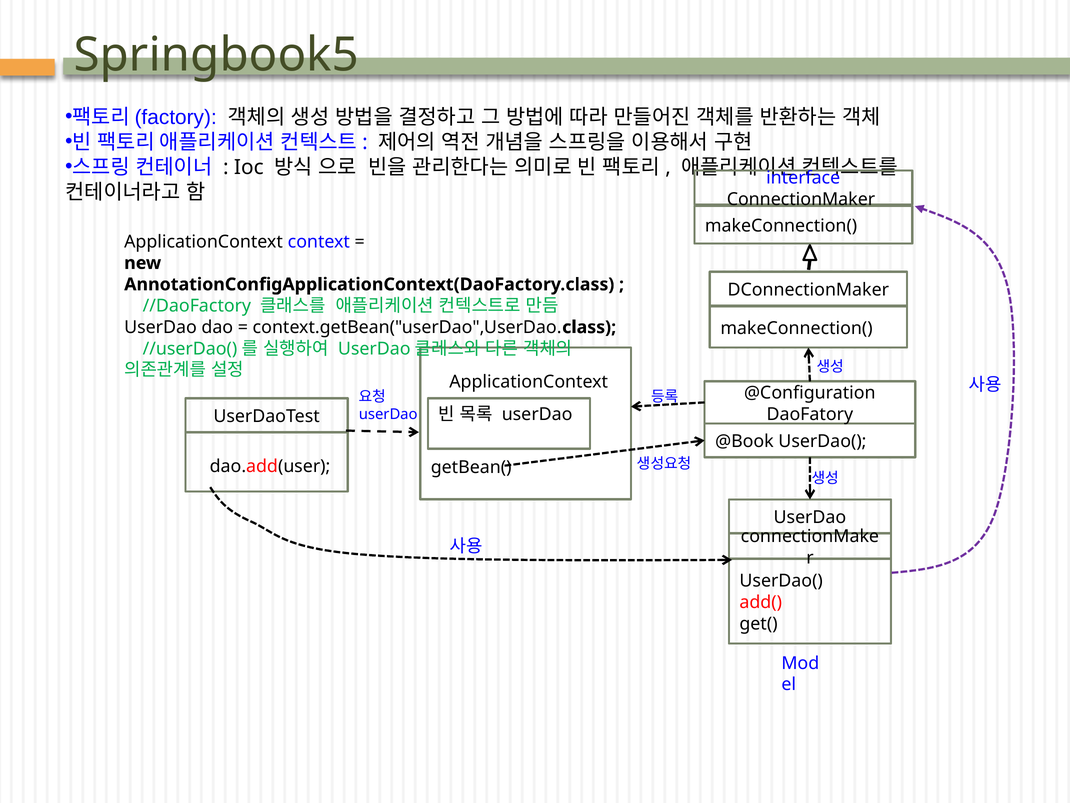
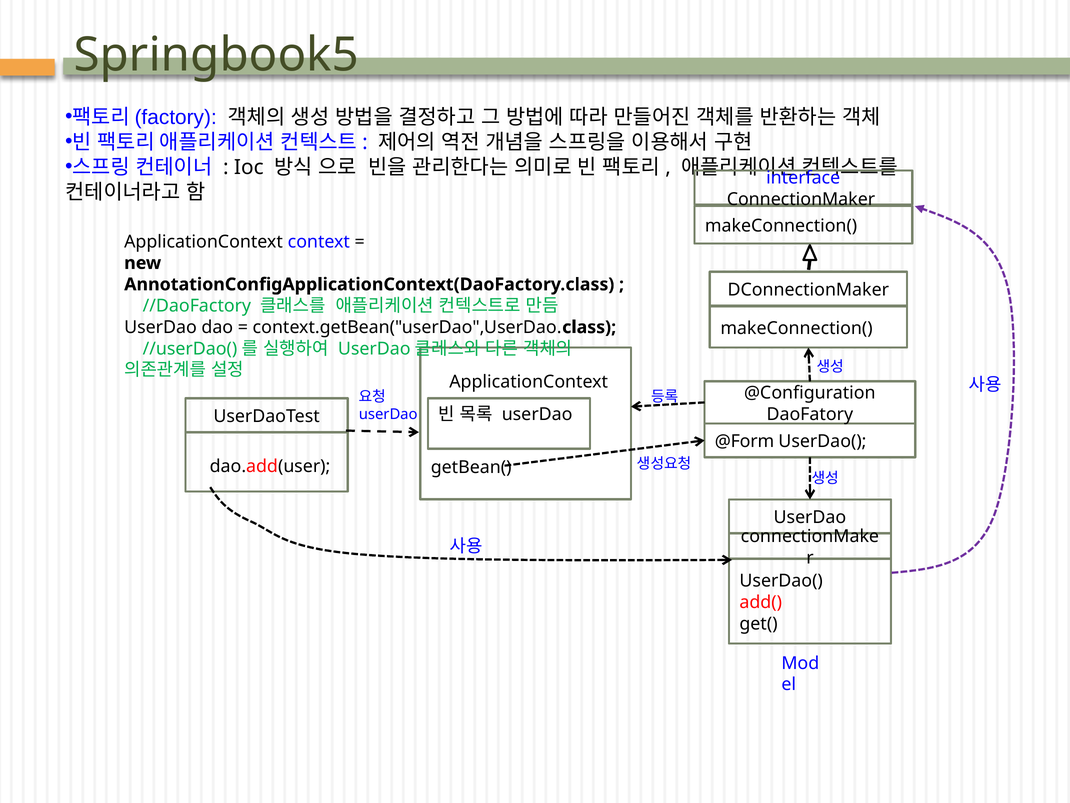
@Book: @Book -> @Form (745, 441)
